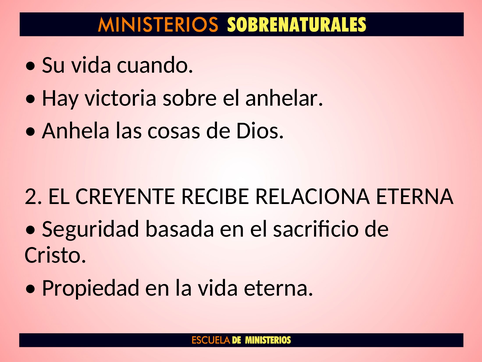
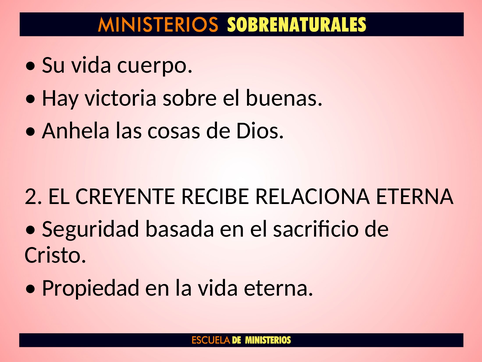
cuando: cuando -> cuerpo (155, 65)
anhelar: anhelar -> buenas (284, 98)
